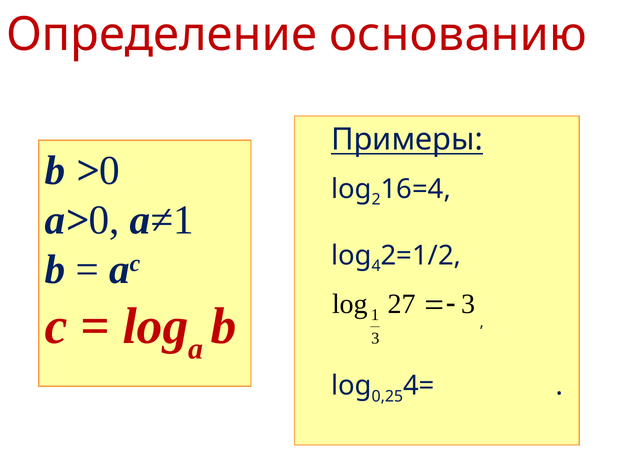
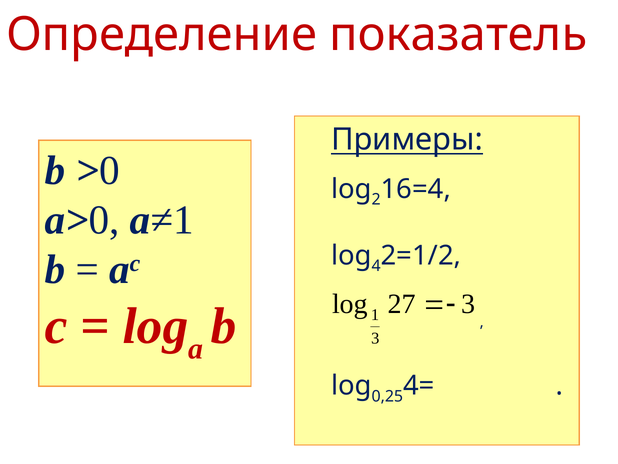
основанию: основанию -> показатель (458, 35)
